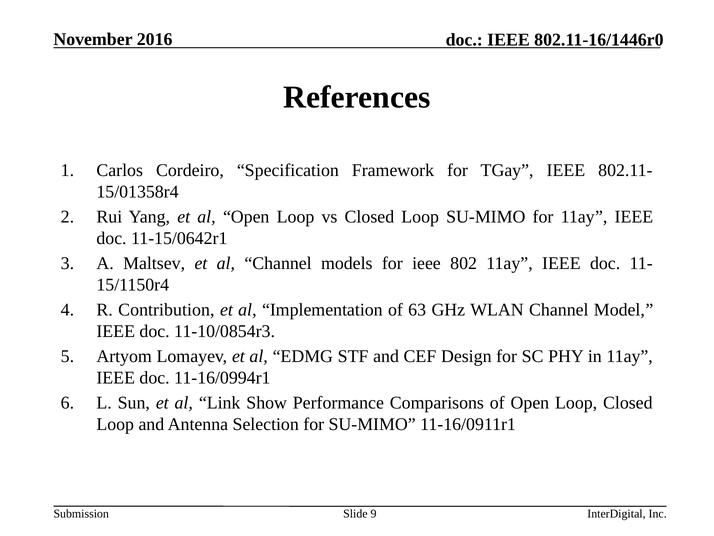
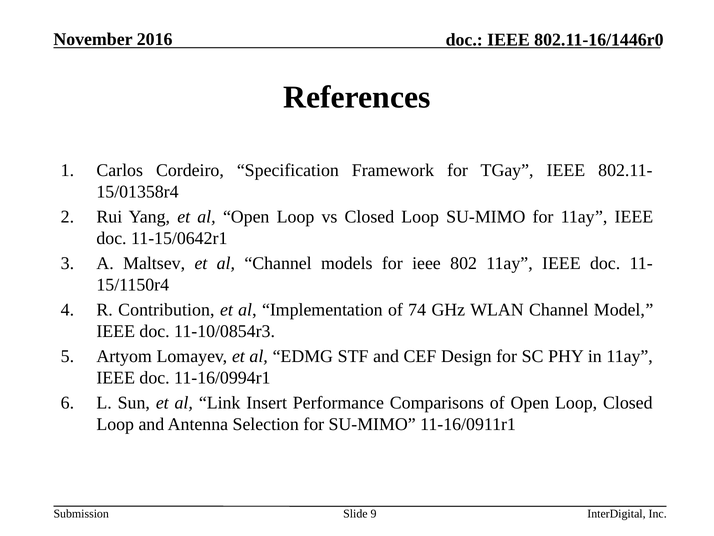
63: 63 -> 74 (417, 309)
Show: Show -> Insert (267, 402)
